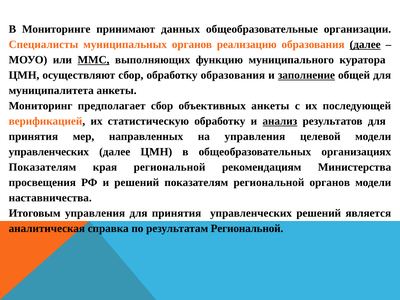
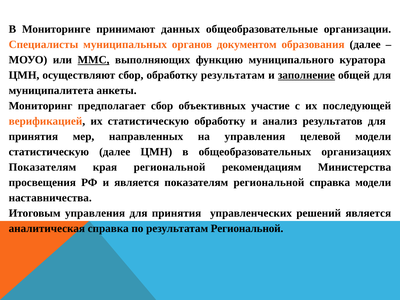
реализацию: реализацию -> документом (247, 44)
далее underline: present -> none (365, 44)
обработку образования: образования -> результатам (233, 75)
объективных анкеты: анкеты -> участие (270, 106)
анализ underline: present -> none (280, 121)
управленческих: управленческих -> статистическую (49, 152)
и решений: решений -> является (137, 183)
региональной органов: органов -> справка (330, 183)
